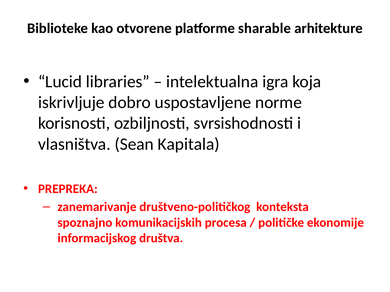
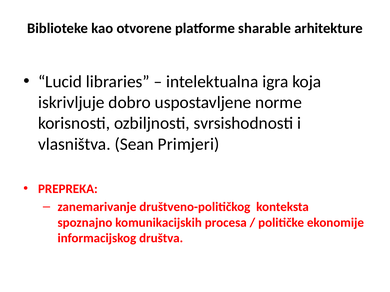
Kapitala: Kapitala -> Primjeri (189, 144)
